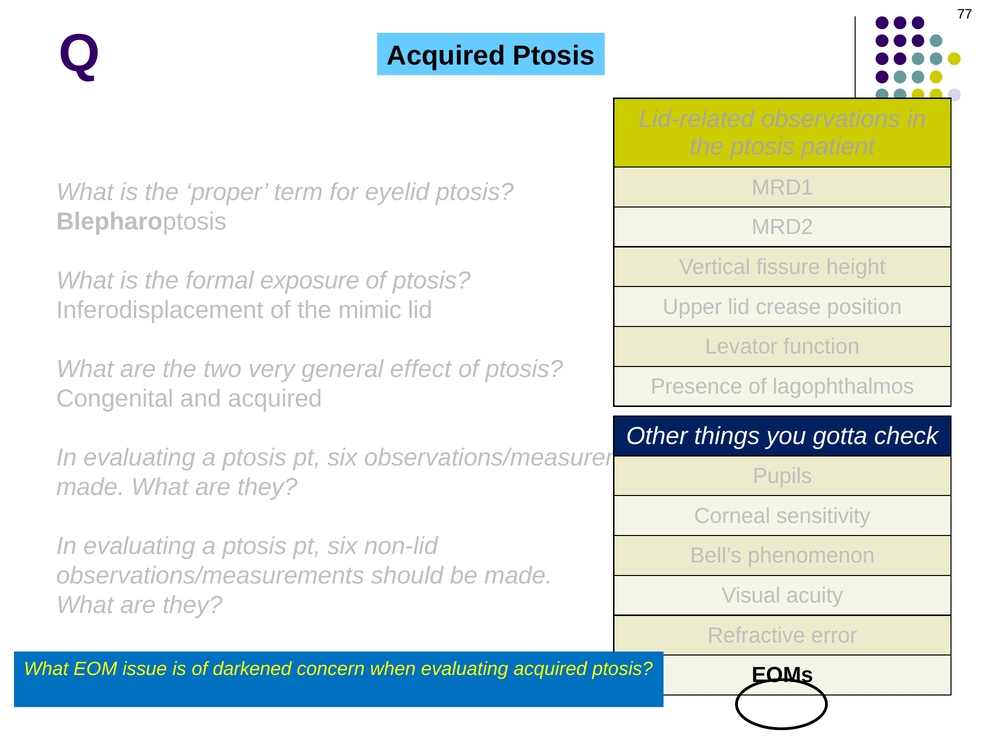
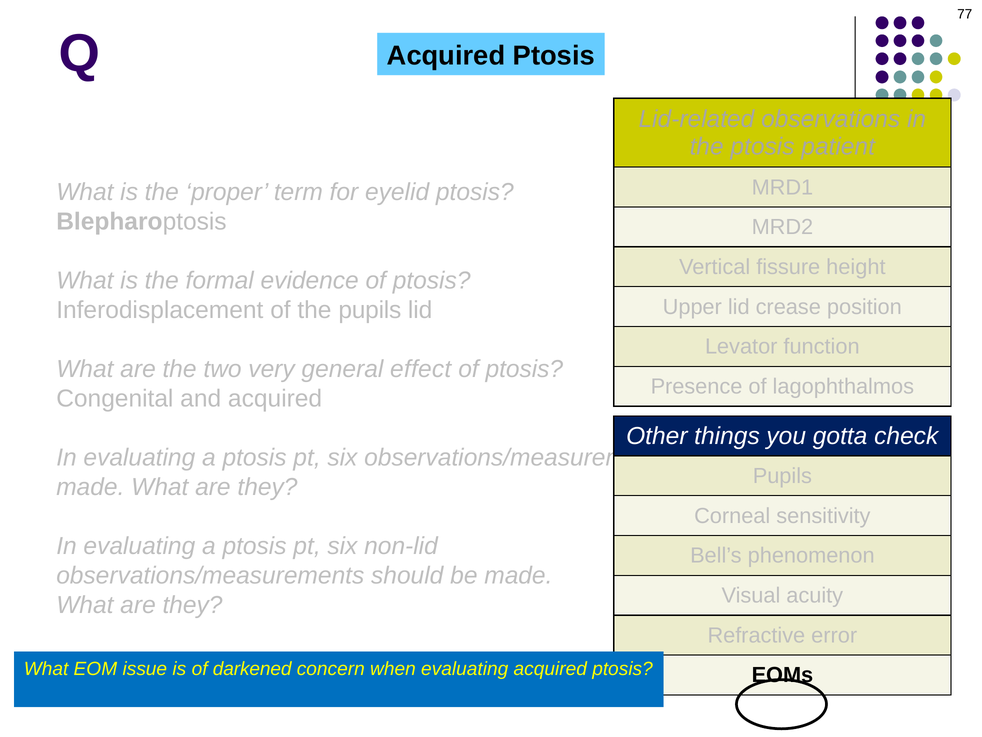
formal exposure: exposure -> evidence (310, 281)
the mimic: mimic -> pupils (370, 310)
